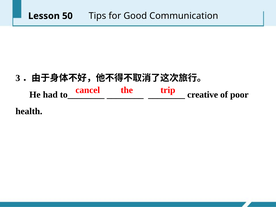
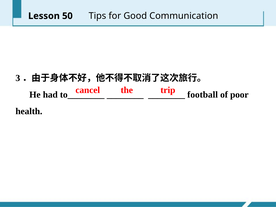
creative: creative -> football (203, 95)
